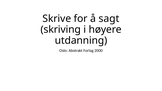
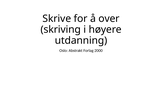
sagt: sagt -> over (109, 19)
